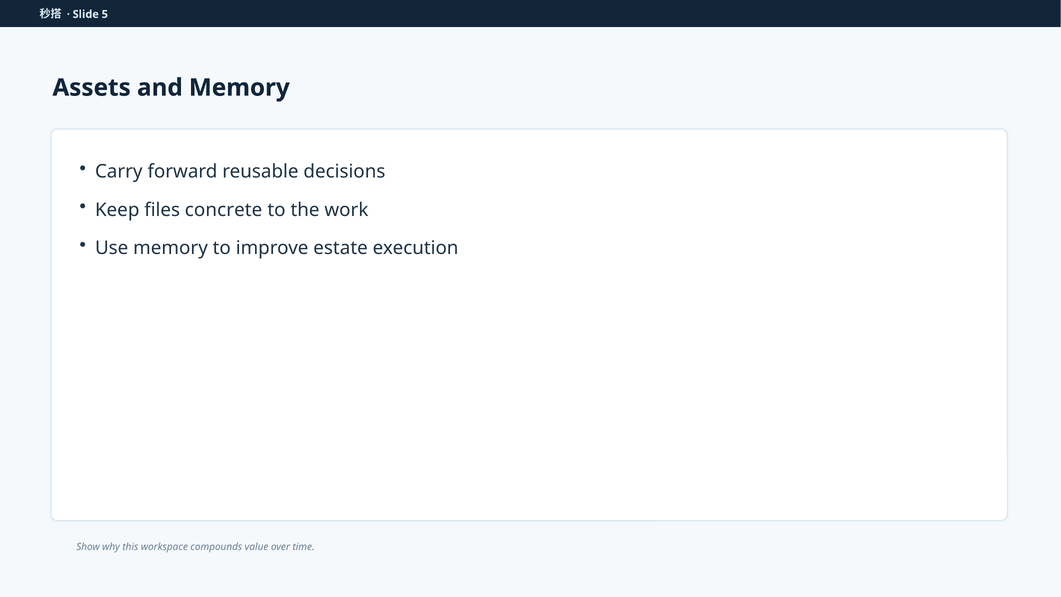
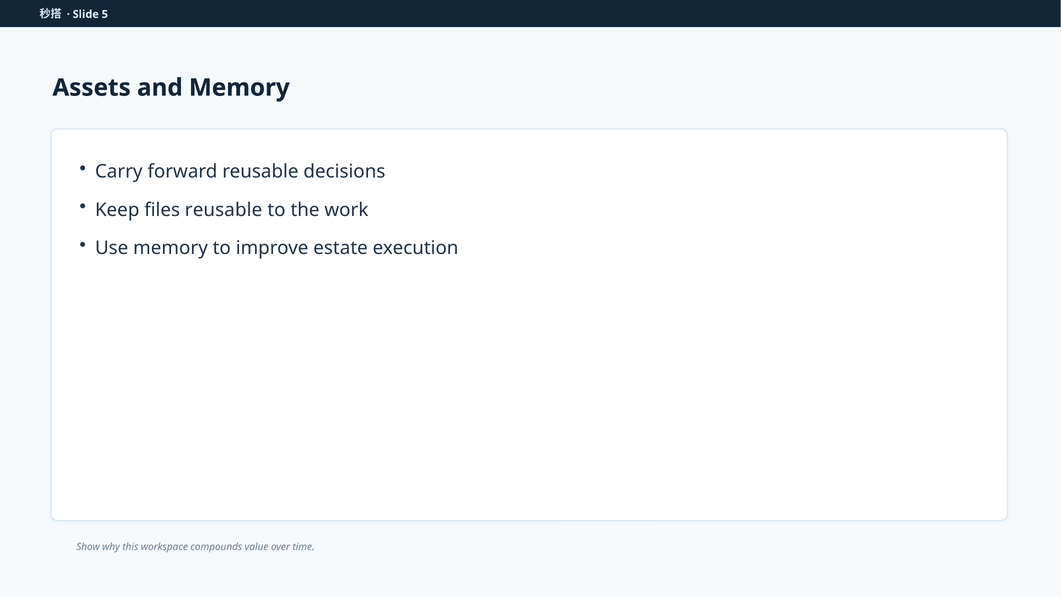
files concrete: concrete -> reusable (224, 210)
